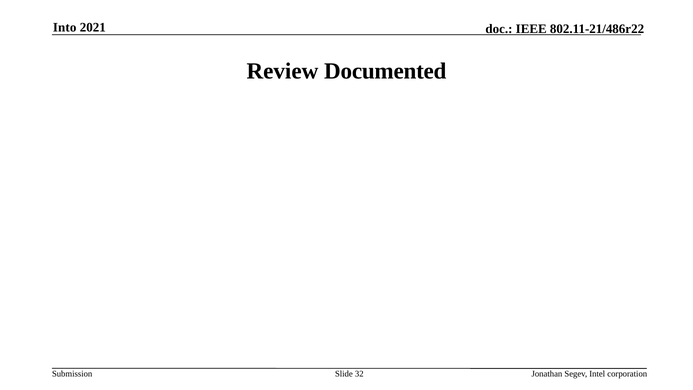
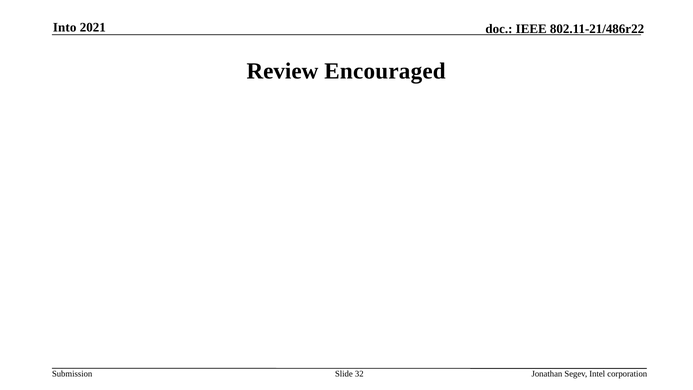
Documented: Documented -> Encouraged (385, 71)
